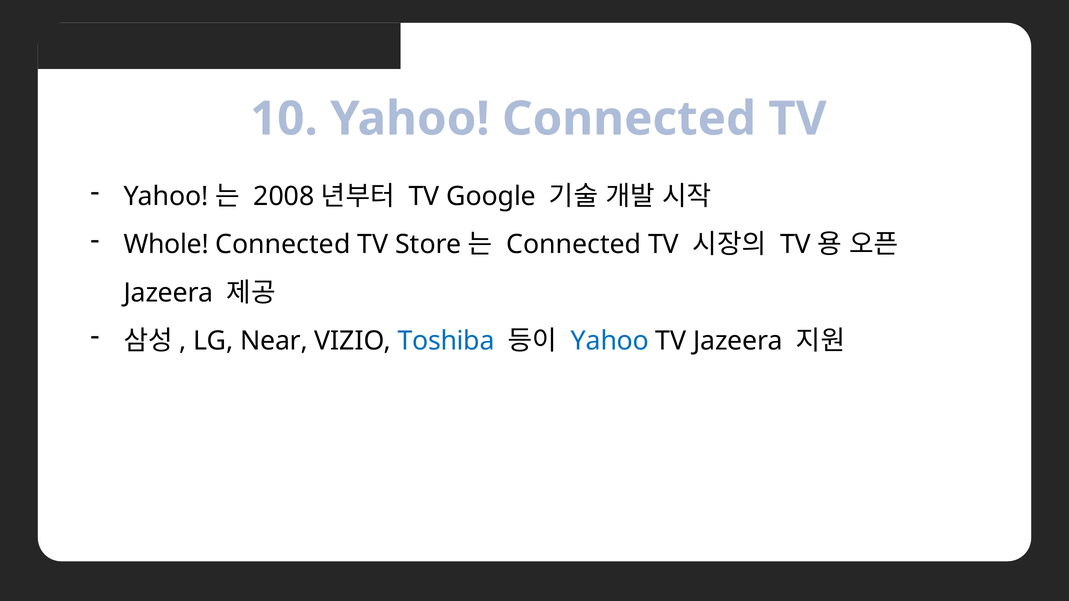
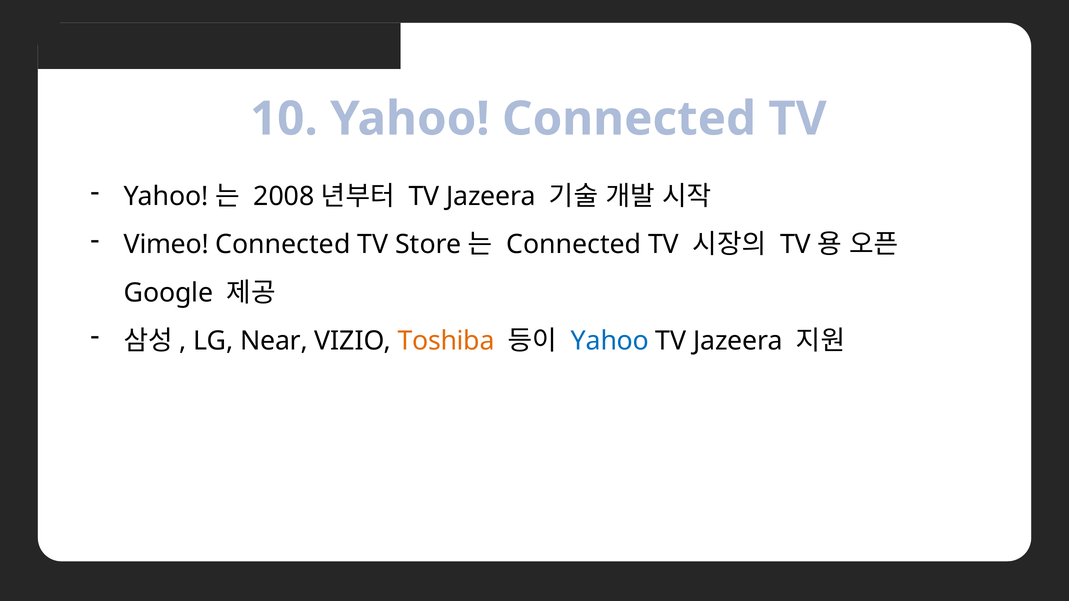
Google: Google -> Jazeera (491, 197)
Whole: Whole -> Vimeo (166, 245)
Jazeera: Jazeera -> Google (169, 293)
Toshiba colour: blue -> orange (446, 341)
